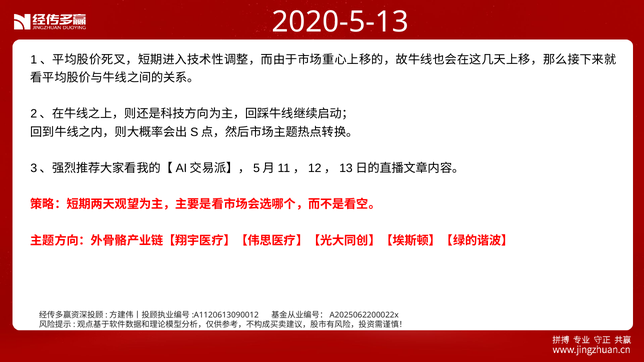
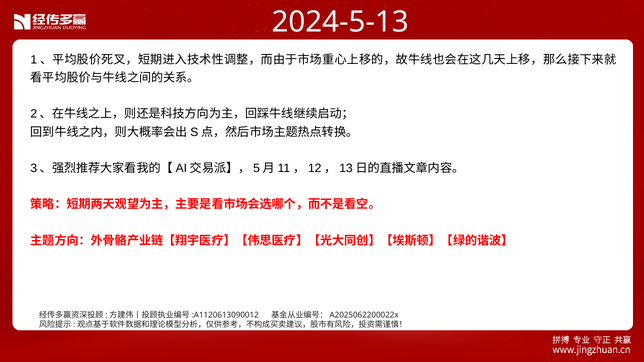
2020-5-13: 2020-5-13 -> 2024-5-13 (340, 22)
